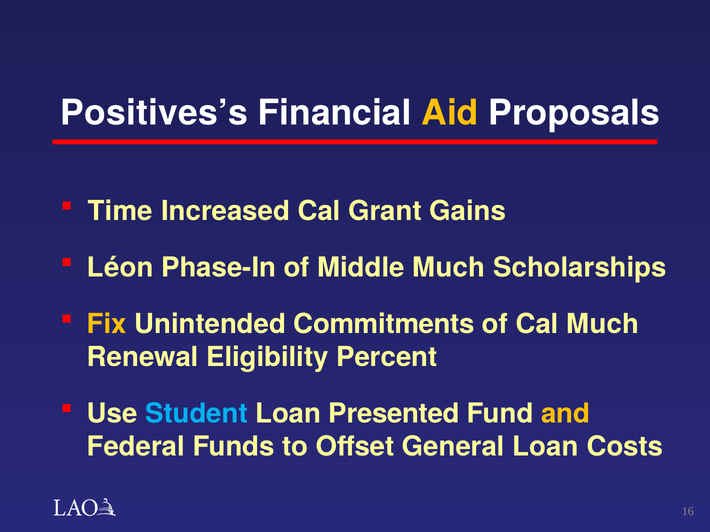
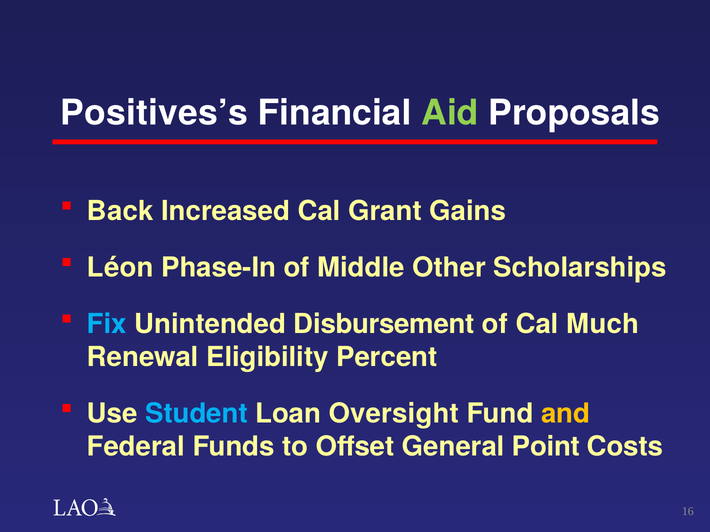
Aid colour: yellow -> light green (450, 113)
Time: Time -> Back (120, 211)
Middle Much: Much -> Other (449, 268)
Fix colour: yellow -> light blue (107, 324)
Commitments: Commitments -> Disbursement (384, 324)
Presented: Presented -> Oversight (394, 414)
General Loan: Loan -> Point (546, 447)
